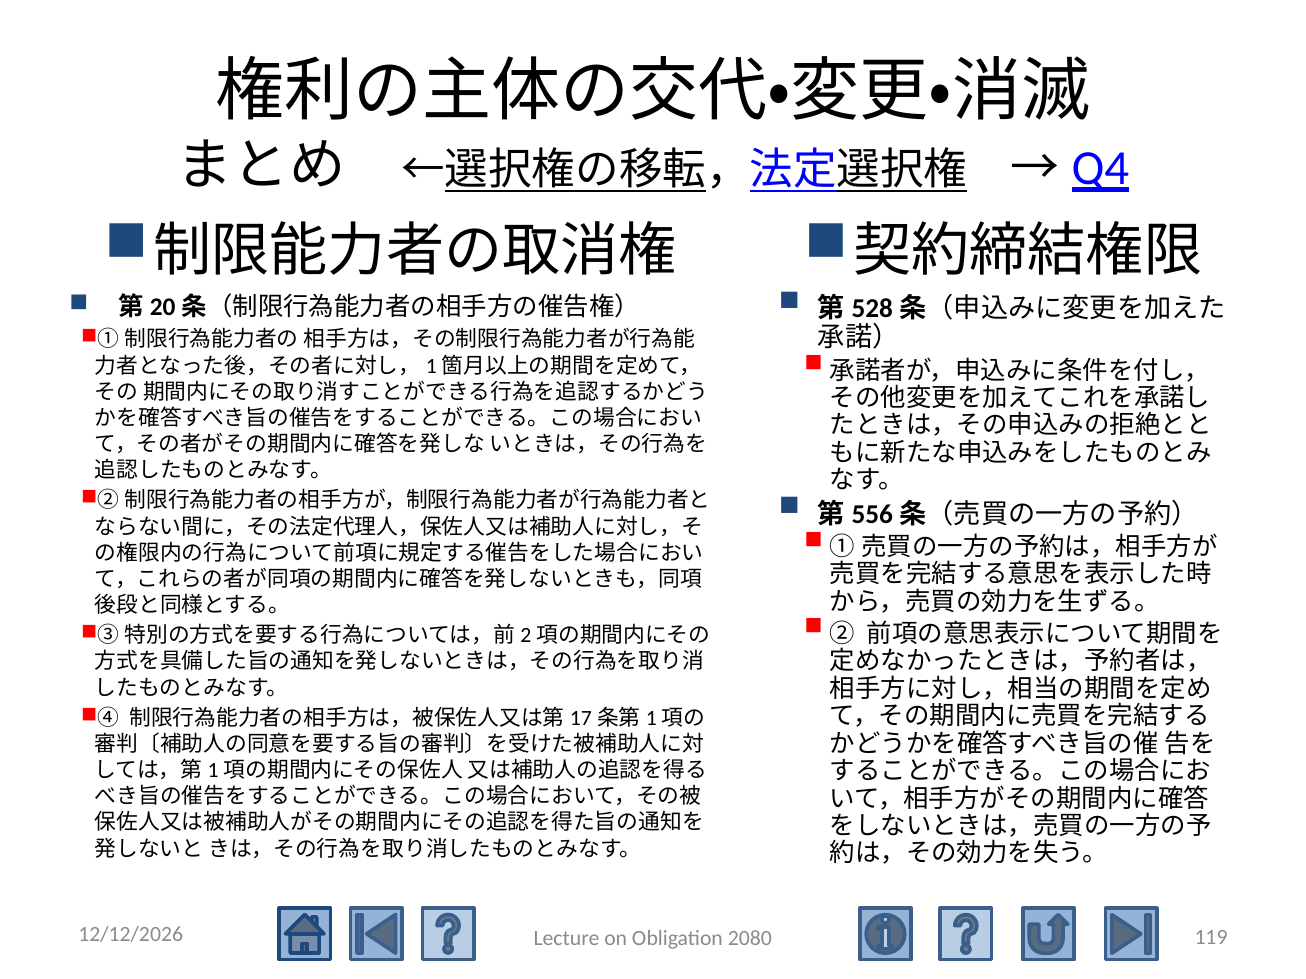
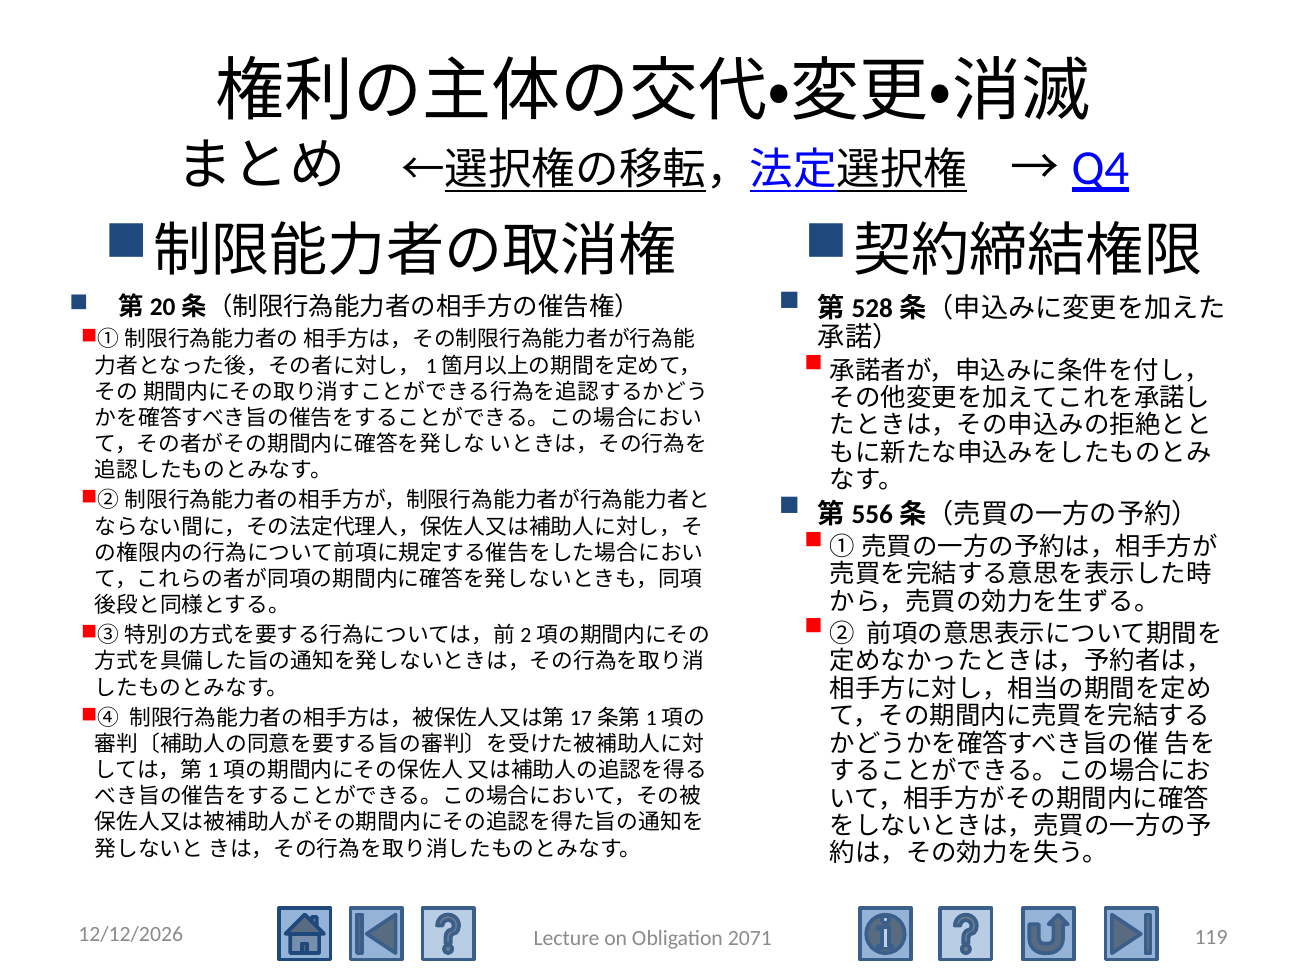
2080: 2080 -> 2071 (750, 939)
